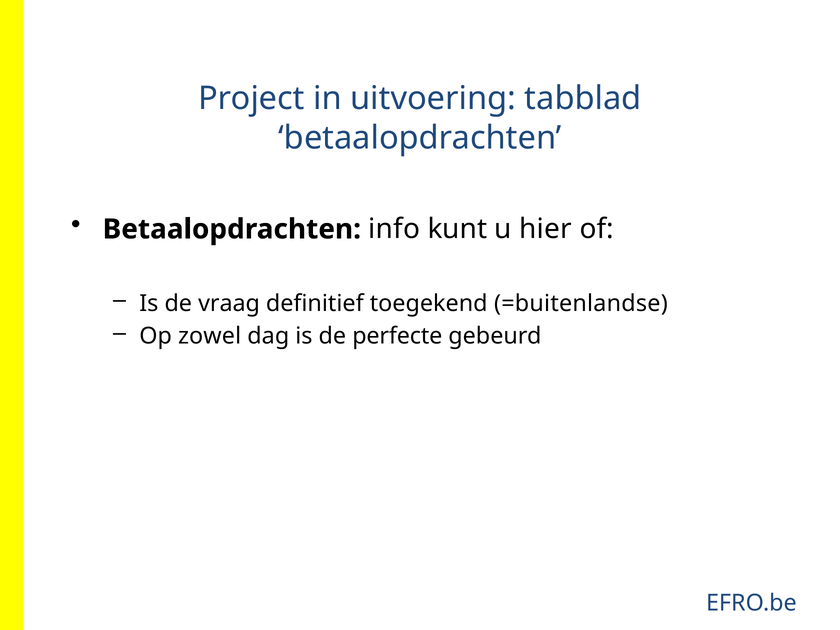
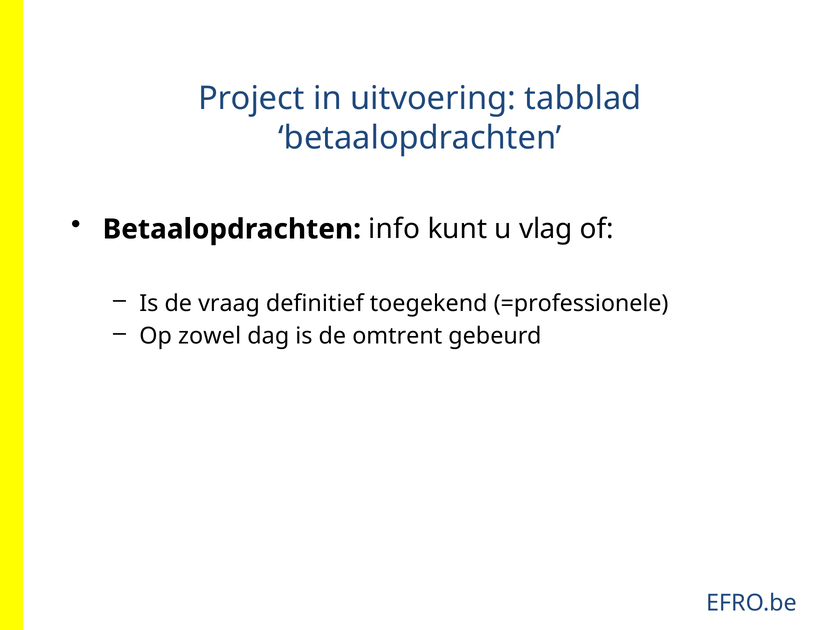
hier: hier -> vlag (546, 229)
=buitenlandse: =buitenlandse -> =professionele (581, 304)
perfecte: perfecte -> omtrent (397, 336)
